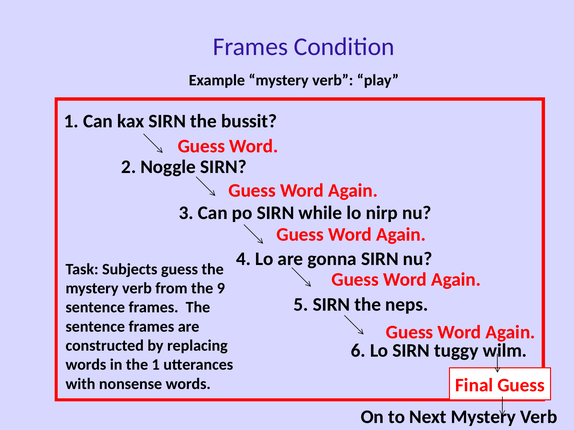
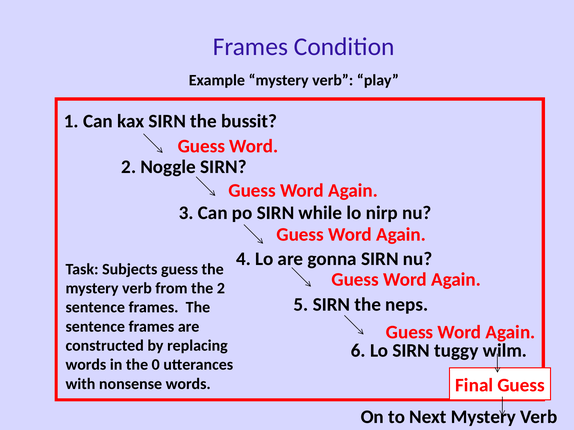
the 9: 9 -> 2 (221, 289)
the 1: 1 -> 0 (156, 365)
